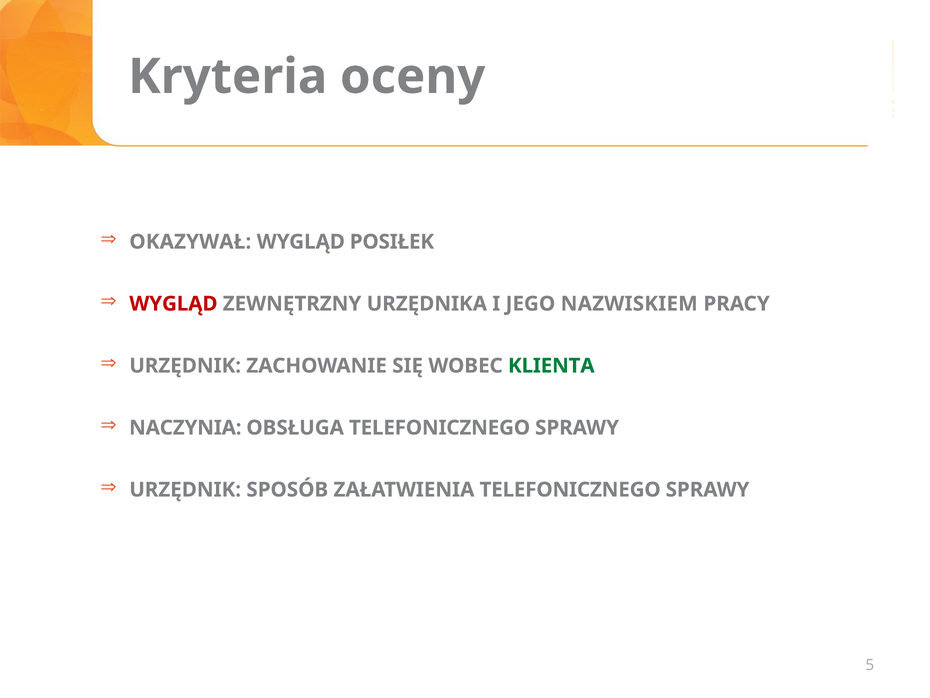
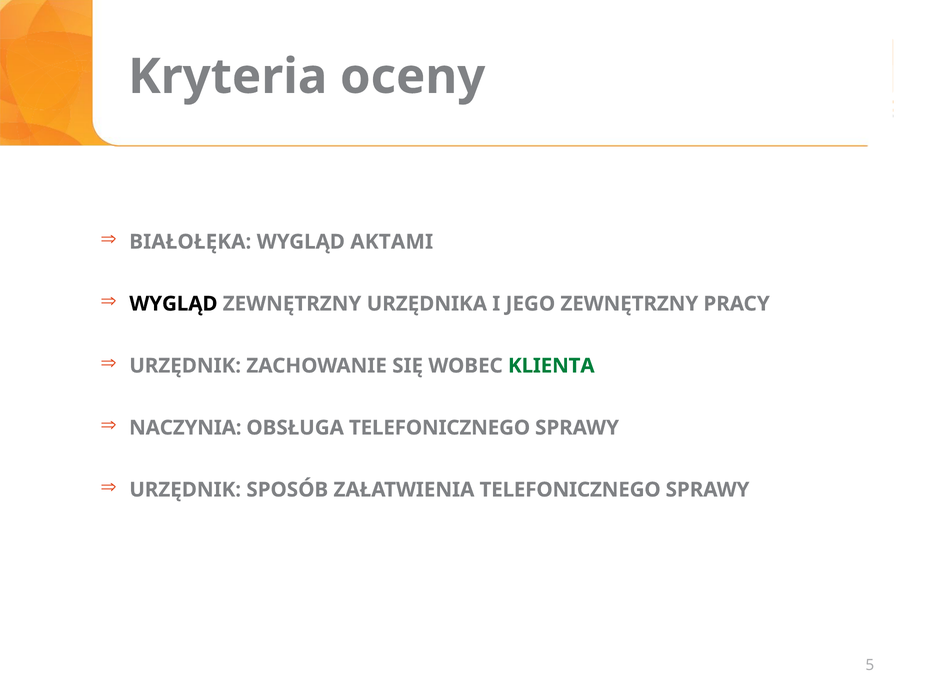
OKAZYWAŁ: OKAZYWAŁ -> BIAŁOŁĘKA (190, 242)
POSIŁEK: POSIŁEK -> AKTAMI (392, 242)
WYGLĄD colour: red -> black (173, 304)
JEGO NAZWISKIEM: NAZWISKIEM -> ZEWNĘTRZNY (629, 304)
